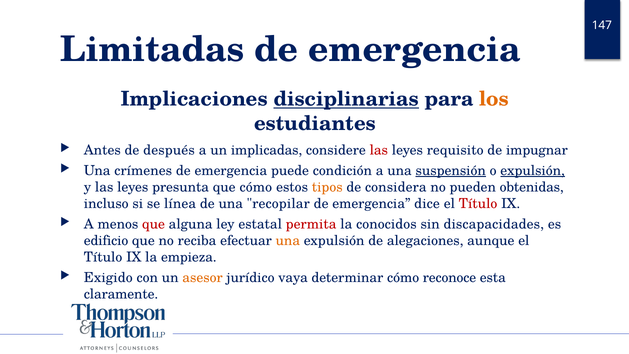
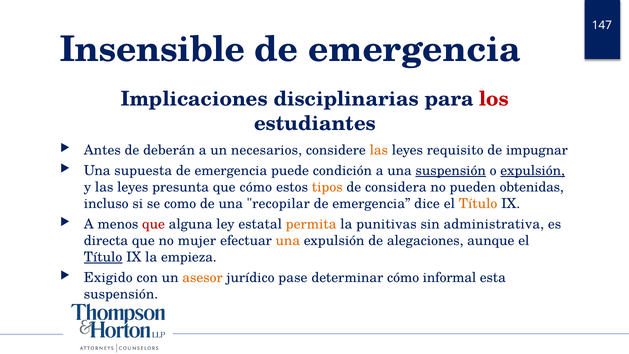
Limitadas: Limitadas -> Insensible (152, 49)
disciplinarias underline: present -> none (346, 99)
los colour: orange -> red (494, 99)
después: después -> deberán (169, 150)
implicadas: implicadas -> necesarios (266, 150)
las colour: red -> orange (379, 150)
crímenes: crímenes -> supuesta (143, 171)
línea: línea -> como (180, 204)
Título colour: red -> orange (478, 204)
permita colour: red -> orange (311, 224)
conocidos: conocidos -> punitivas (386, 224)
discapacidades: discapacidades -> administrativa (494, 224)
edificio: edificio -> directa (106, 241)
reciba: reciba -> mujer (197, 241)
Título underline: none -> present (103, 257)
vaya: vaya -> pase (293, 278)
reconoce: reconoce -> informal (450, 278)
claramente: claramente -> suspensión (121, 294)
